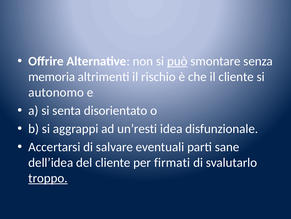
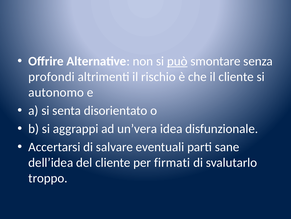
memoria: memoria -> profondi (52, 77)
un’resti: un’resti -> un’vera (137, 128)
troppo underline: present -> none (48, 178)
